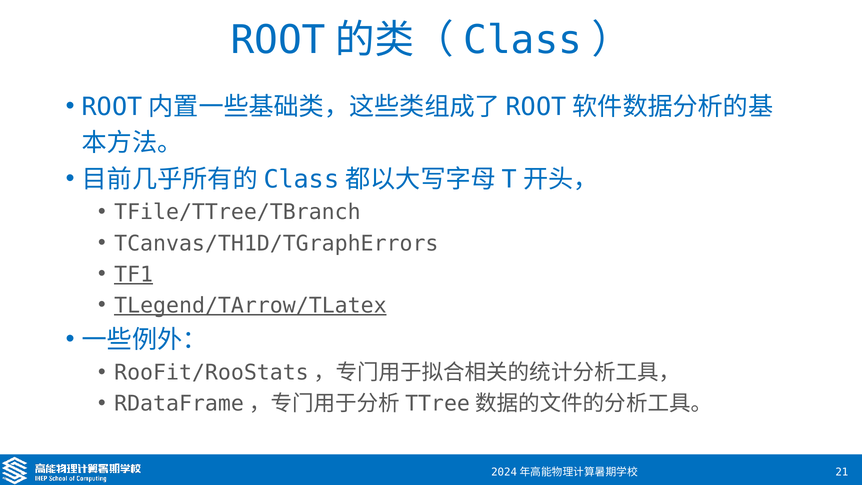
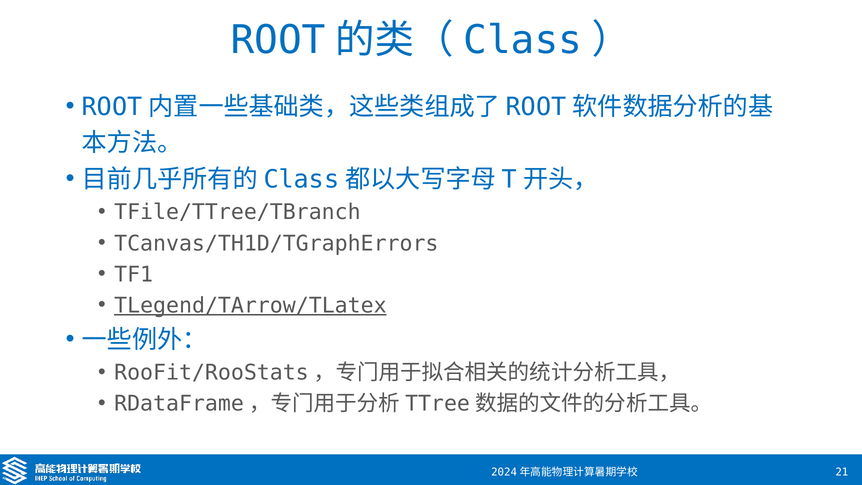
TF1 underline: present -> none (134, 274)
